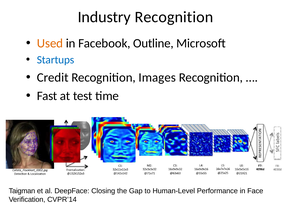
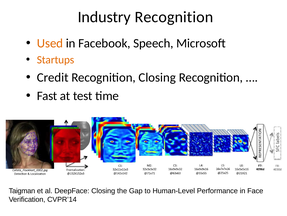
Outline: Outline -> Speech (153, 43)
Startups colour: blue -> orange (56, 60)
Recognition Images: Images -> Closing (157, 77)
